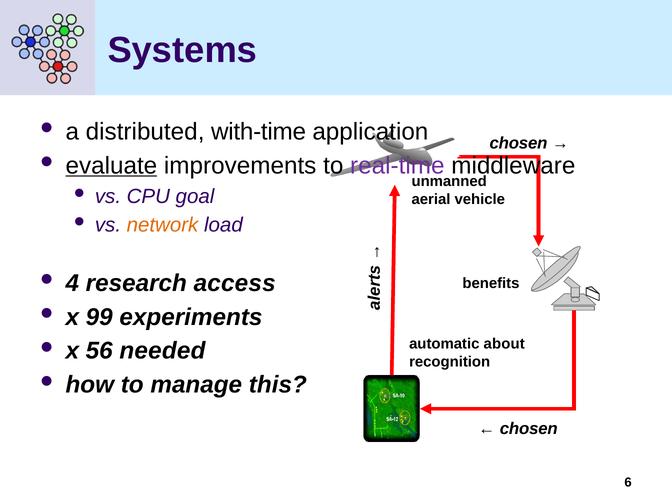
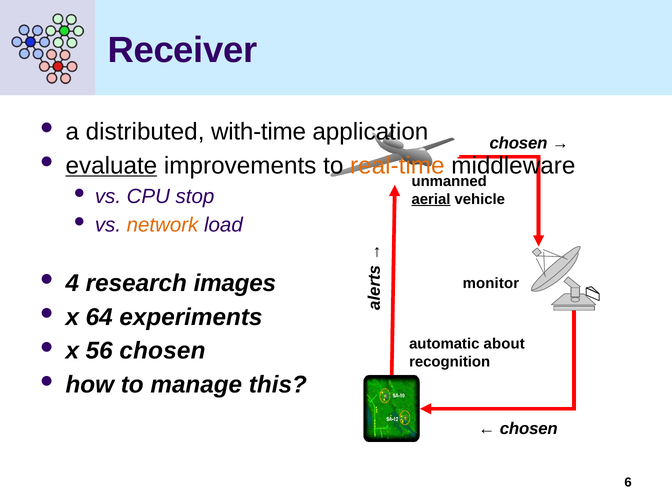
Systems: Systems -> Receiver (182, 50)
real-time colour: purple -> orange (397, 166)
goal: goal -> stop (195, 196)
aerial underline: none -> present (431, 199)
access: access -> images (235, 283)
benefits: benefits -> monitor (491, 283)
99: 99 -> 64 (99, 317)
56 needed: needed -> chosen (162, 351)
